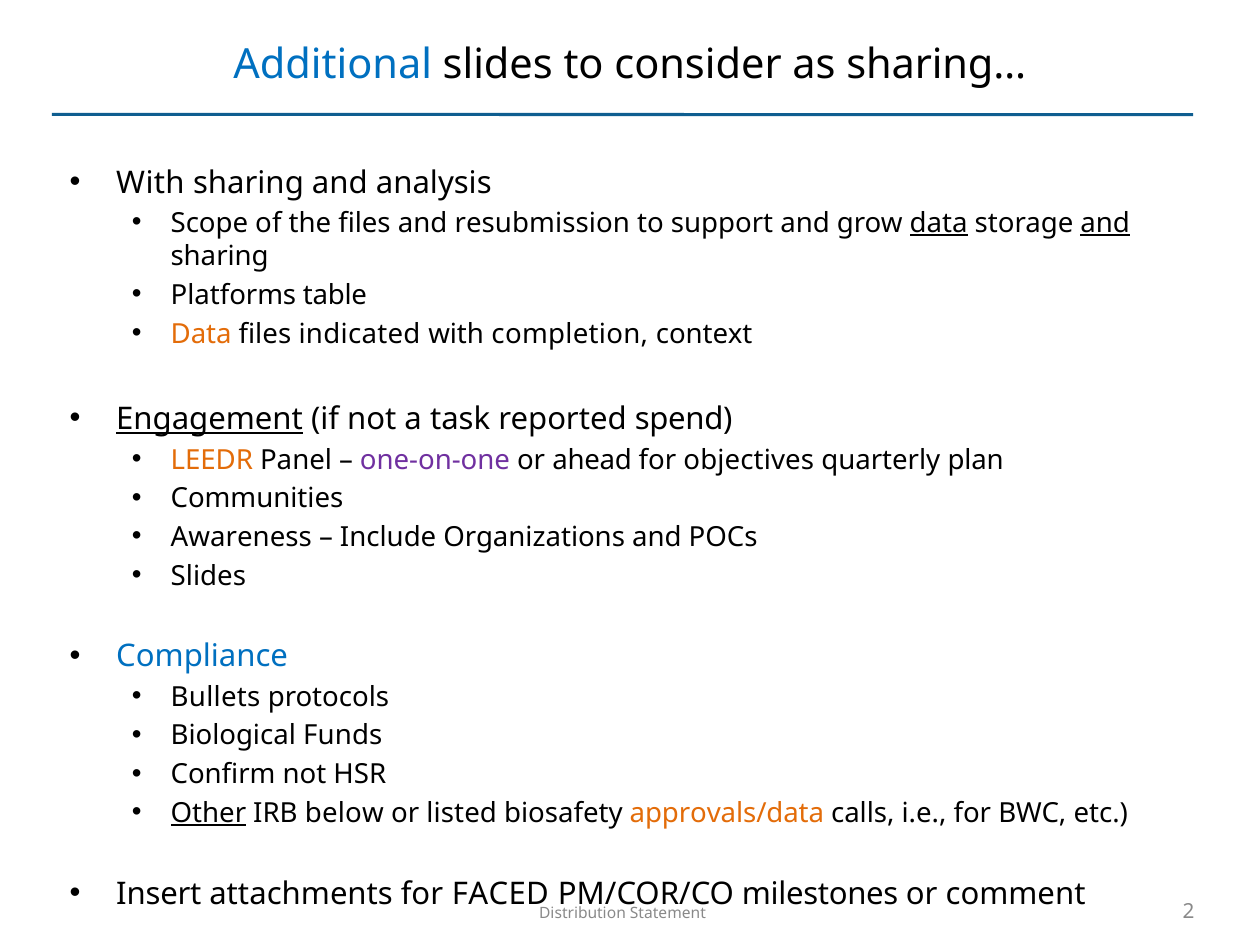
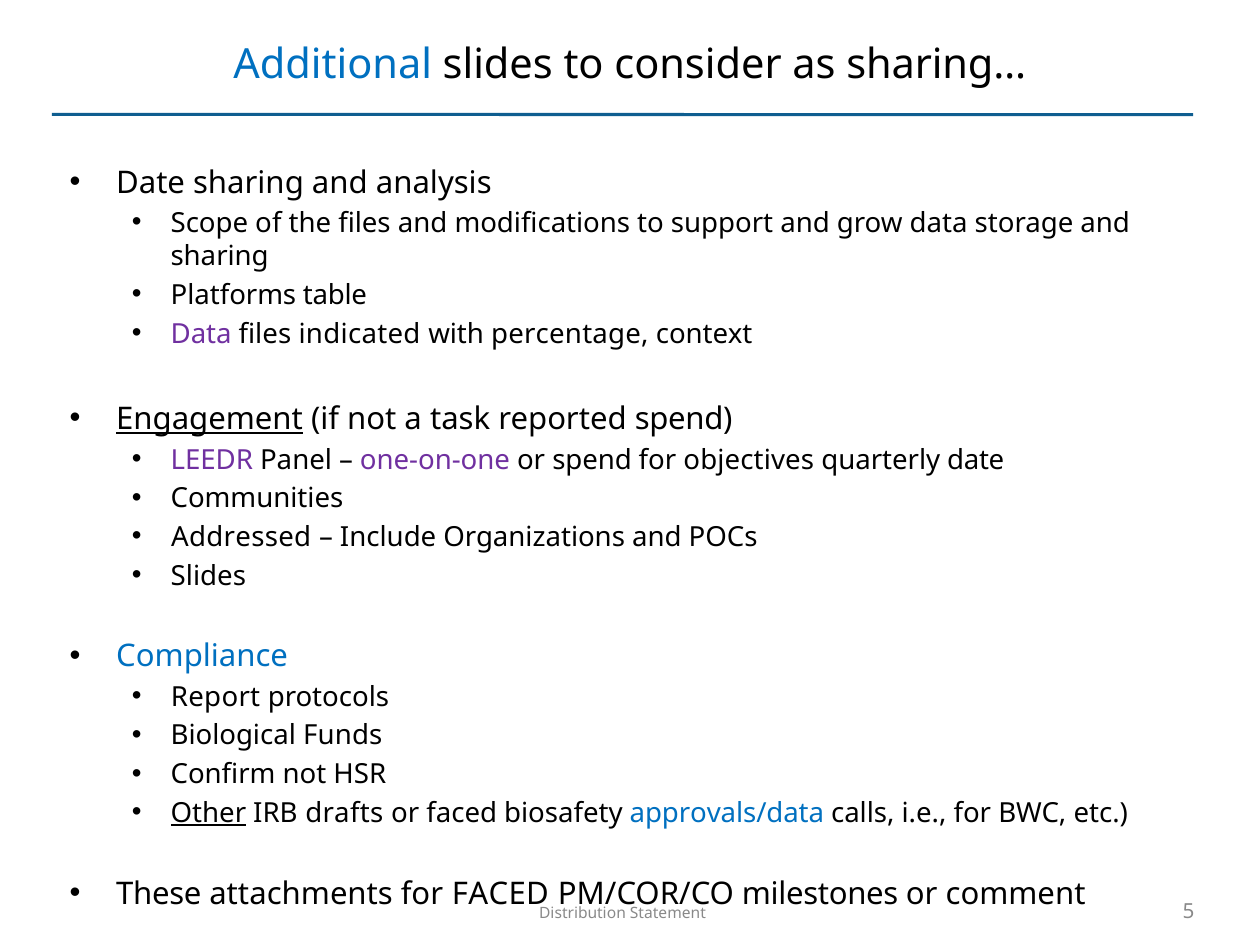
With: With -> Date (151, 183)
resubmission: resubmission -> modifications (542, 223)
data underline: present -> none (939, 223)
and underline: present -> none (1105, 223)
Data colour: orange -> purple (201, 334)
completion: completion -> percentage (570, 334)
LEEDR colour: orange -> purple (212, 460)
or ahead: ahead -> spend (592, 460)
quarterly plan: plan -> date (976, 460)
Awareness: Awareness -> Addressed (241, 537)
Bullets: Bullets -> Report (216, 697)
below: below -> drafts (344, 813)
or listed: listed -> faced (462, 813)
approvals/data colour: orange -> blue (727, 813)
Insert: Insert -> These (159, 894)
2: 2 -> 5 (1189, 912)
